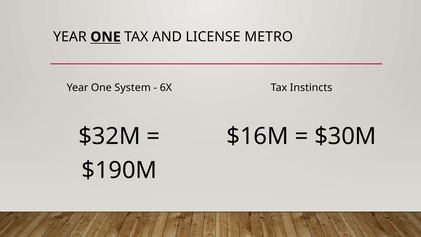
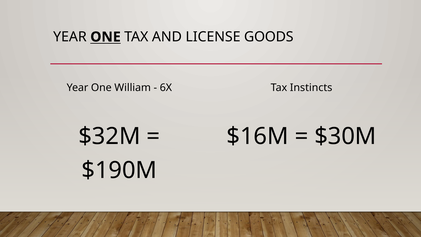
METRO: METRO -> GOODS (269, 37)
System: System -> William (133, 88)
